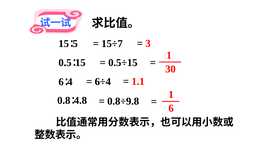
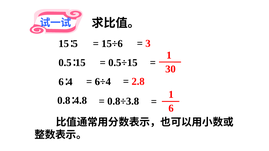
15÷7: 15÷7 -> 15÷6 (112, 44)
1.1: 1.1 -> 2.8 (138, 82)
0.8÷9.8: 0.8÷9.8 -> 0.8÷3.8 (123, 101)
